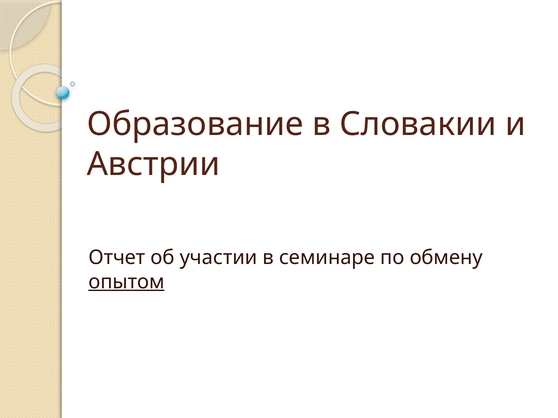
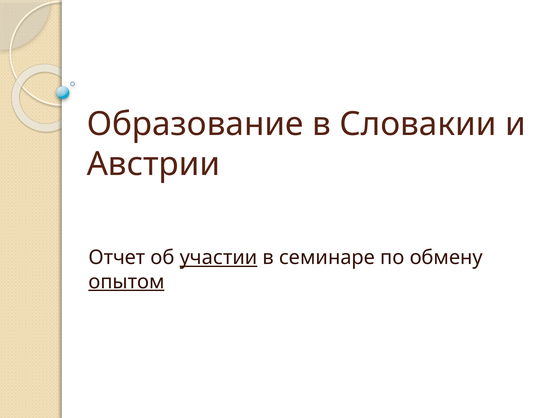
участии underline: none -> present (219, 258)
